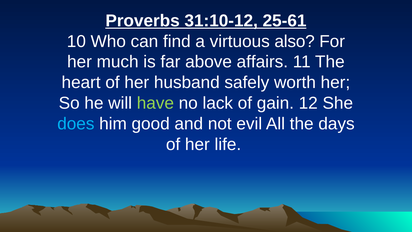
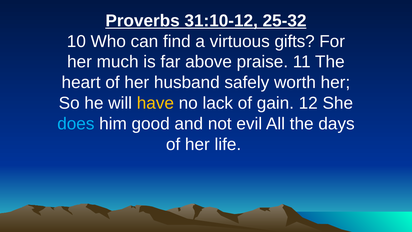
25-61: 25-61 -> 25-32 (285, 21)
also: also -> gifts (295, 41)
affairs: affairs -> praise (262, 62)
have colour: light green -> yellow (155, 103)
